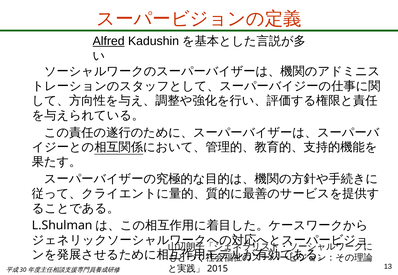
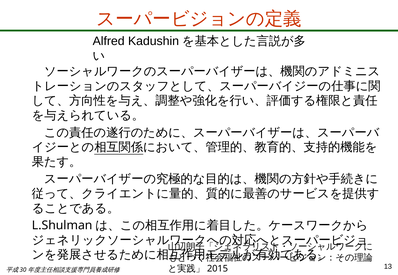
Alfred underline: present -> none (109, 41)
